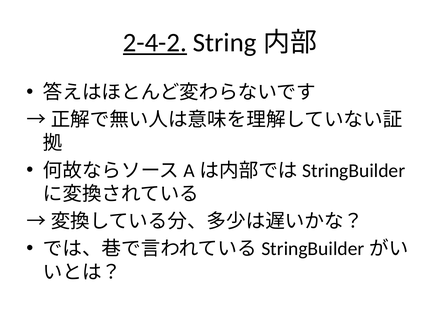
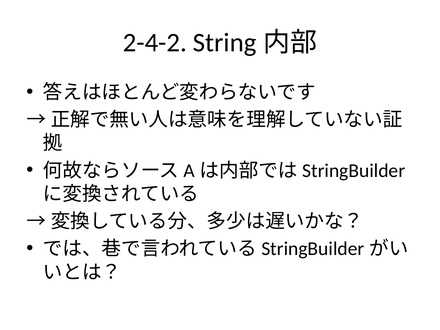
2-4-2 underline: present -> none (155, 43)
